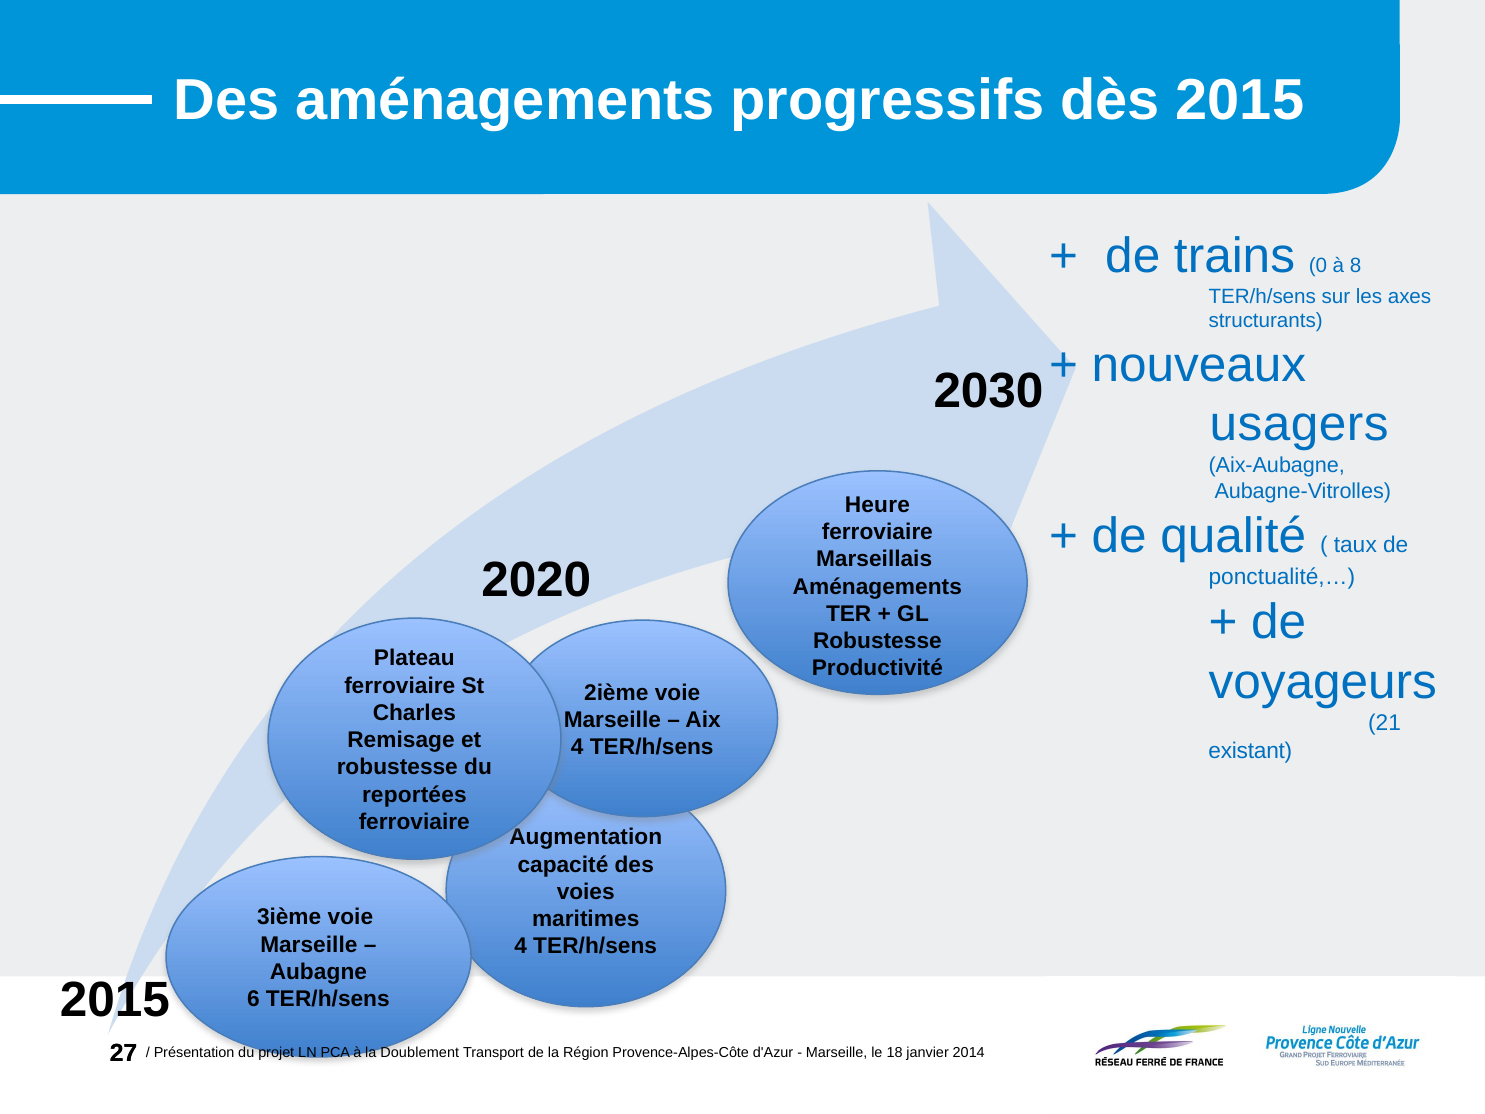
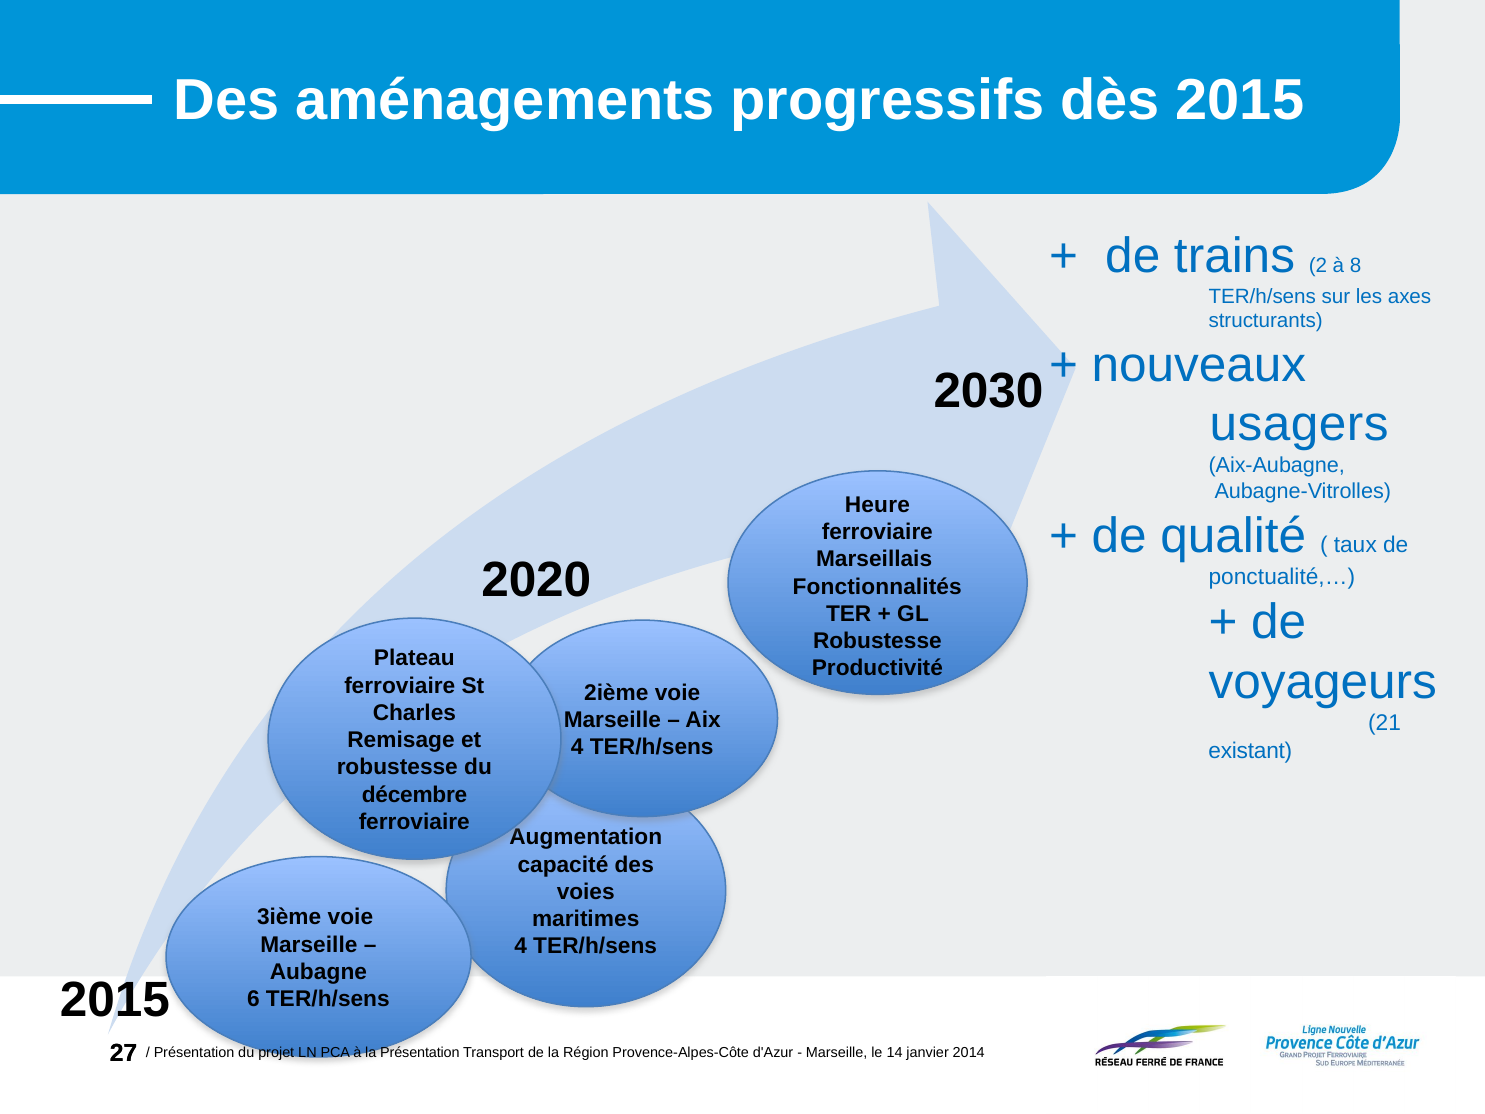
0: 0 -> 2 (1318, 266)
Aménagements: Aménagements -> Fonctionnalités (877, 587)
reportées: reportées -> décembre (415, 795)
la Doublement: Doublement -> Présentation (420, 1053)
18: 18 -> 14 (895, 1053)
